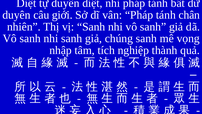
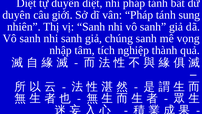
chân: chân -> sung (189, 15)
